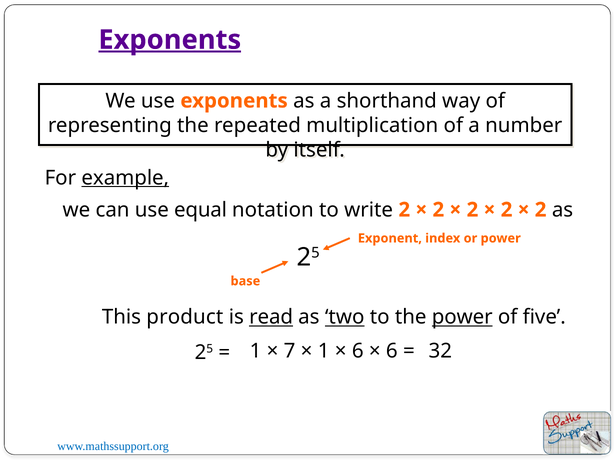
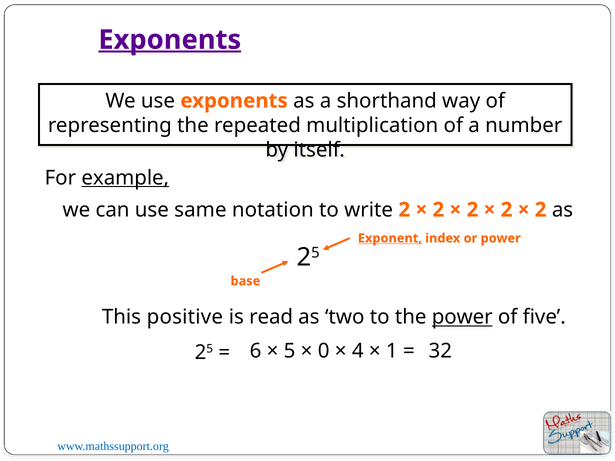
equal: equal -> same (200, 210)
Exponent underline: none -> present (390, 238)
product: product -> positive (185, 317)
read underline: present -> none (271, 317)
two underline: present -> none (345, 317)
1: 1 -> 6 (256, 351)
7: 7 -> 5 (290, 351)
1: 1 -> 0 (324, 351)
6: 6 -> 4 (358, 351)
6: 6 -> 1 (392, 351)
